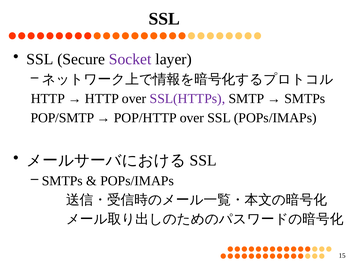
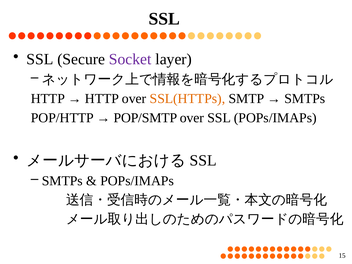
SSL(HTTPs colour: purple -> orange (187, 99)
POP/SMTP: POP/SMTP -> POP/HTTP (62, 118)
POP/HTTP: POP/HTTP -> POP/SMTP (145, 118)
